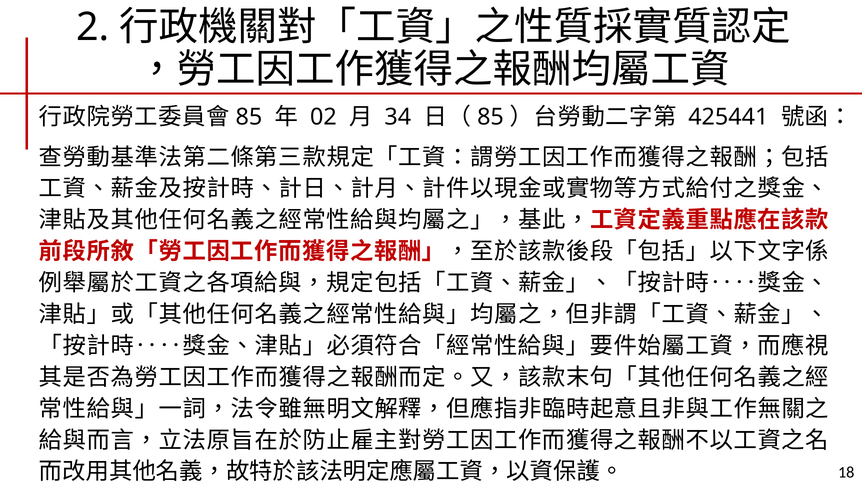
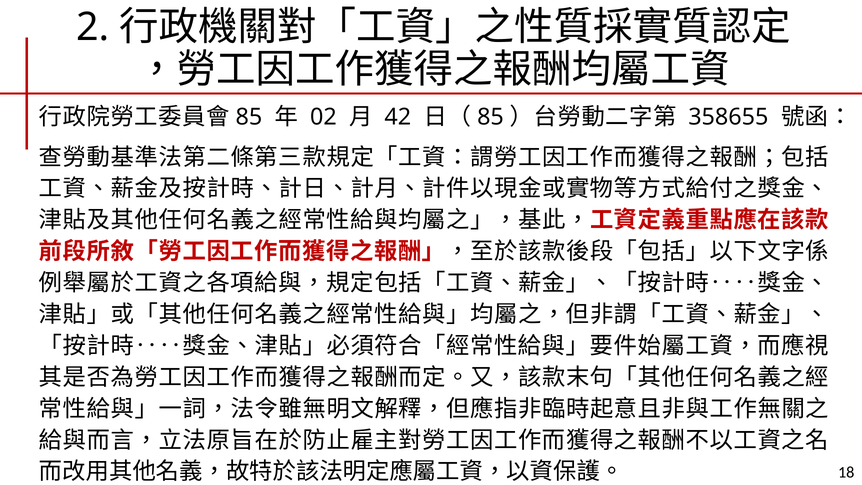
34: 34 -> 42 (398, 117)
425441: 425441 -> 358655 (728, 117)
